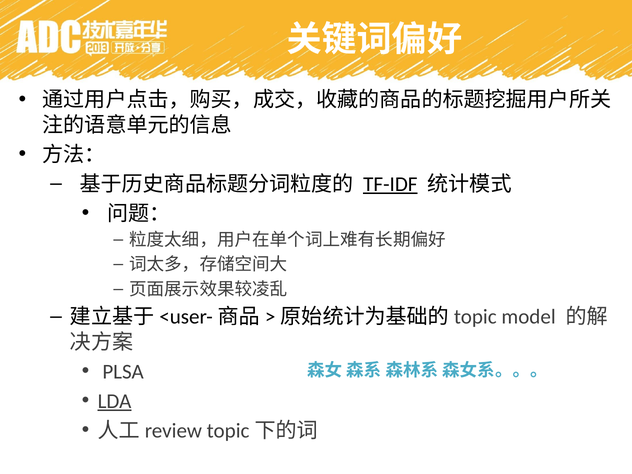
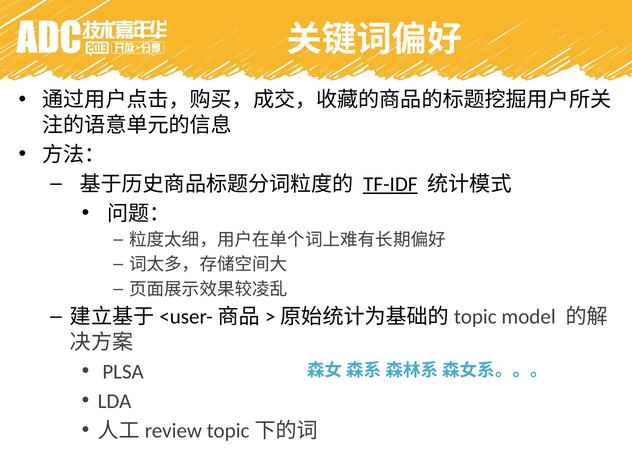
LDA underline: present -> none (115, 401)
